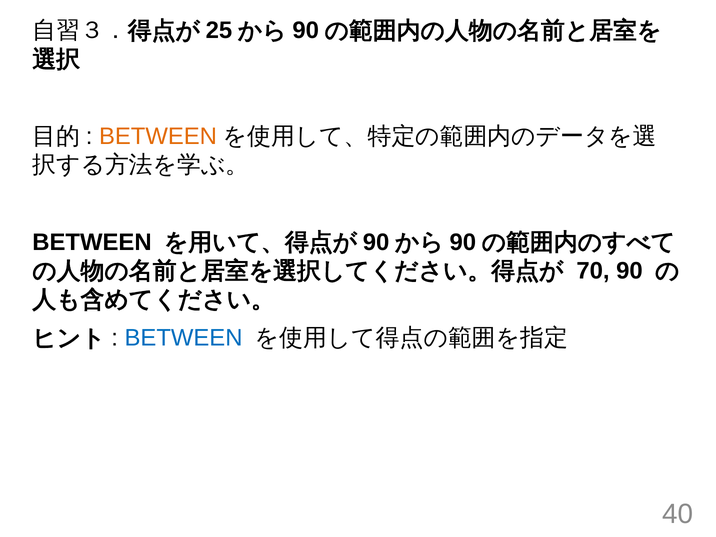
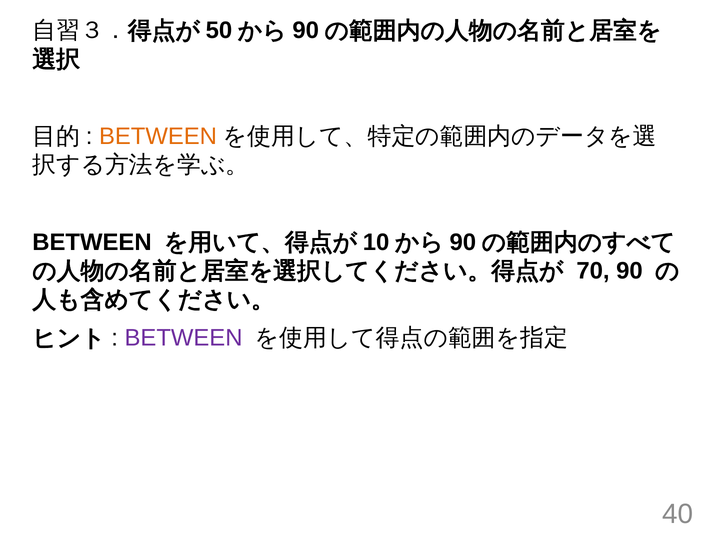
25: 25 -> 50 (219, 31)
90: 90 -> 10 (376, 242)
BETWEEN colour: blue -> purple (184, 338)
